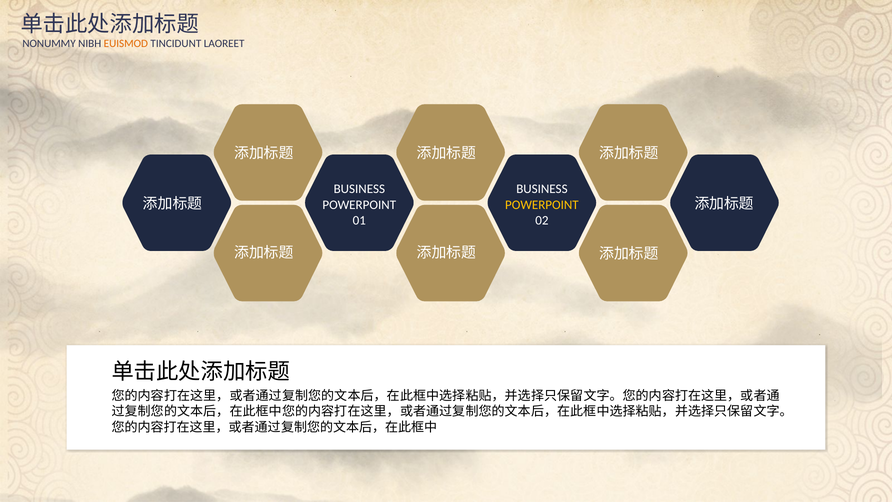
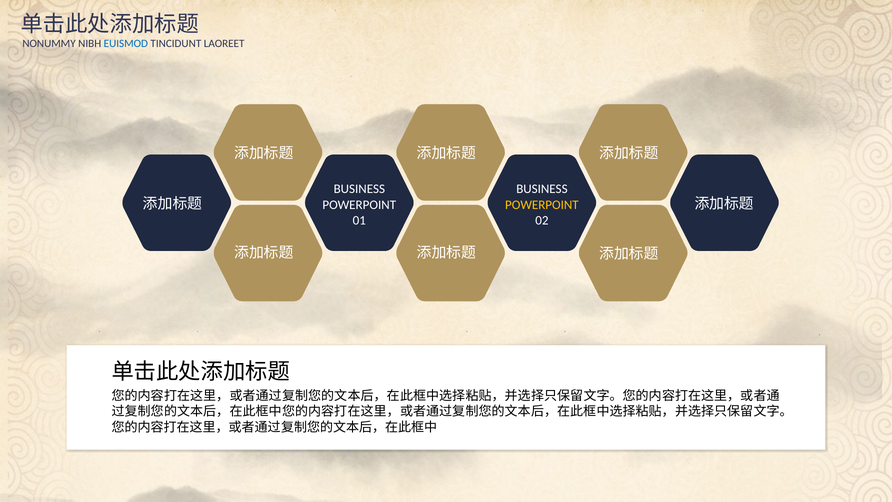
EUISMOD colour: orange -> blue (126, 44)
